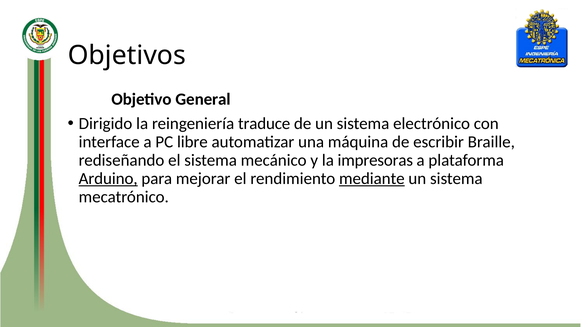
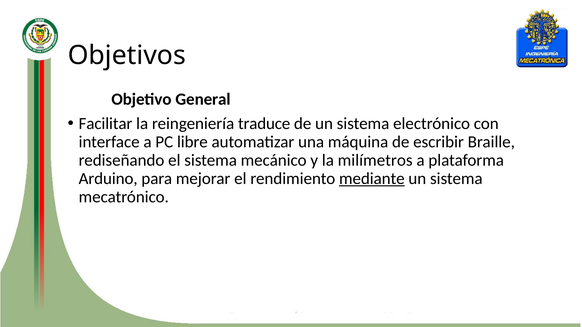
Dirigido: Dirigido -> Facilitar (106, 124)
impresoras: impresoras -> milímetros (375, 160)
Arduino underline: present -> none (108, 179)
